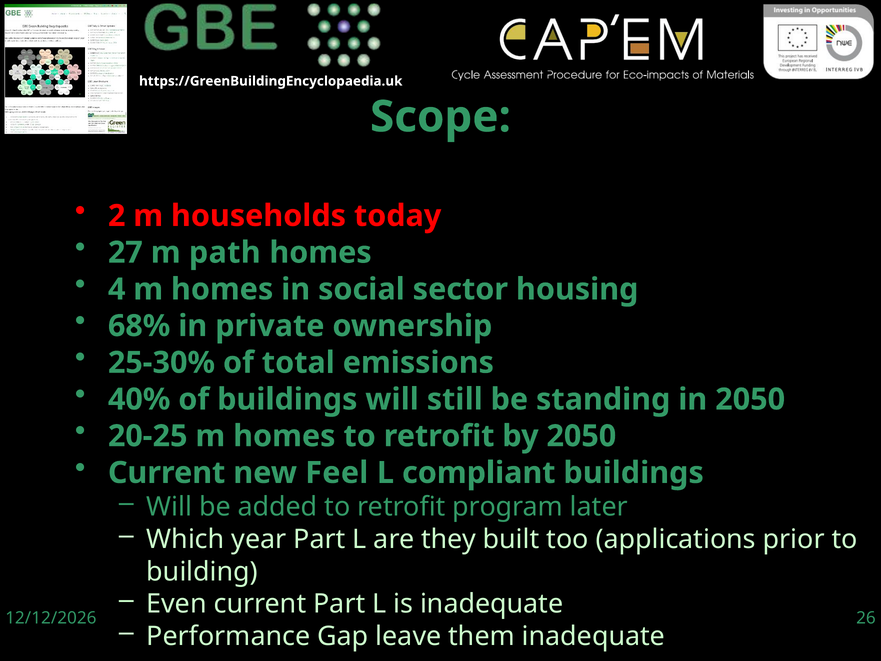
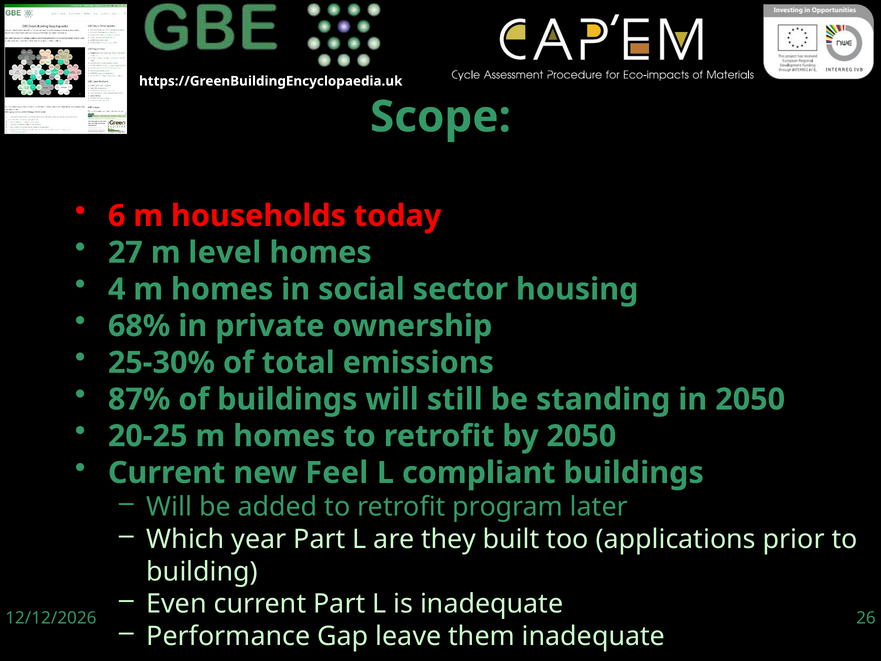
2: 2 -> 6 (117, 216)
path: path -> level (225, 252)
40%: 40% -> 87% (139, 399)
